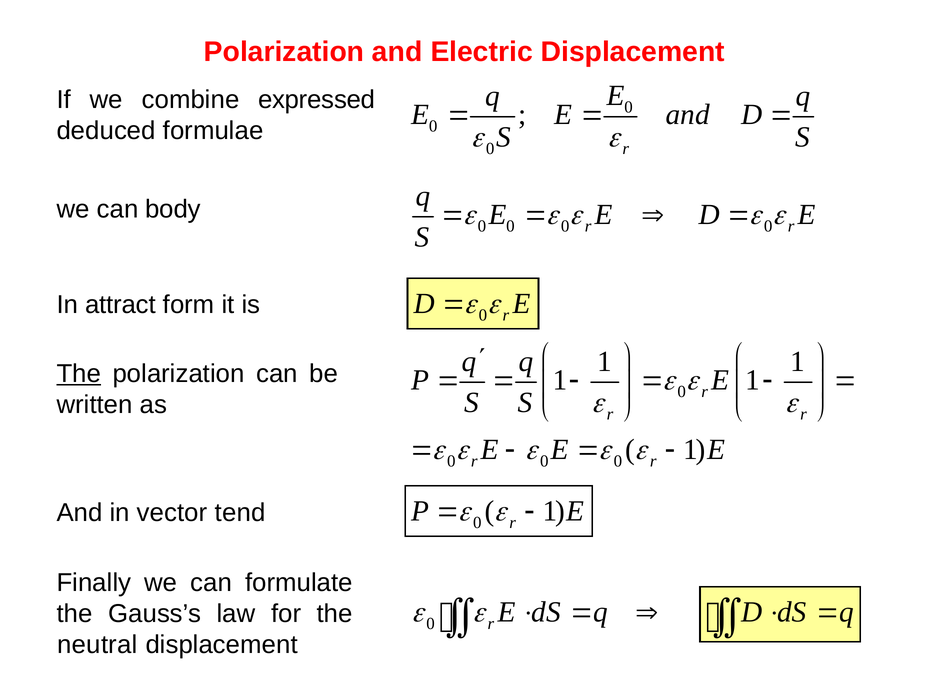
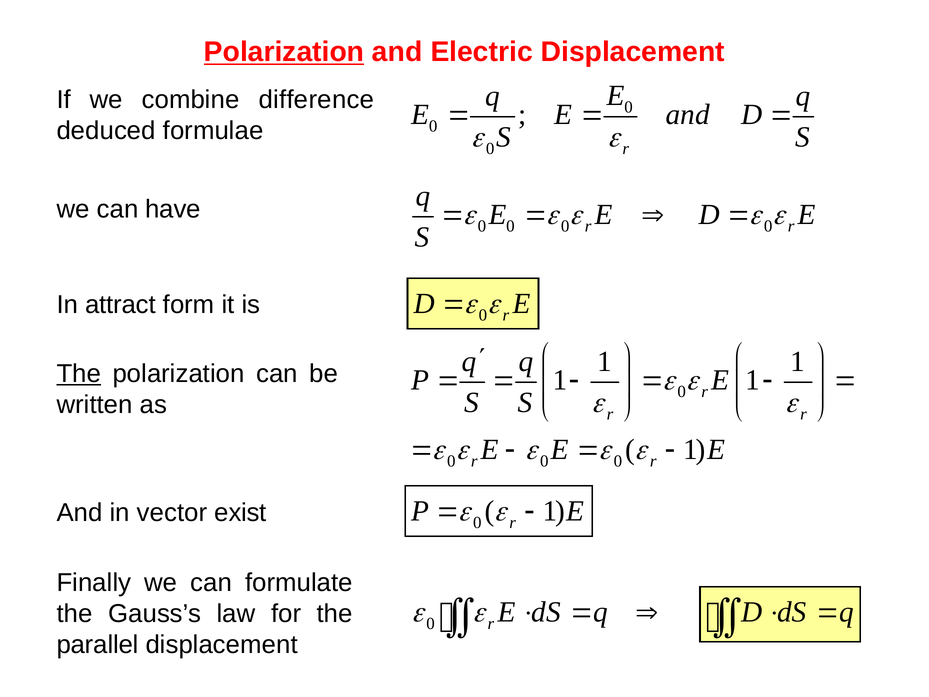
Polarization underline: none -> present (284, 52)
expressed: expressed -> difference (316, 100)
body: body -> have (173, 209)
tend: tend -> exist (240, 512)
neutral: neutral -> parallel (98, 644)
